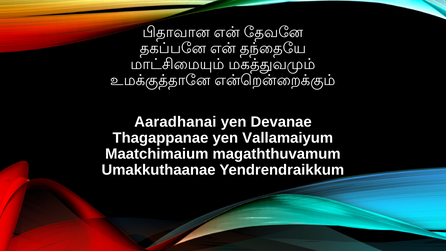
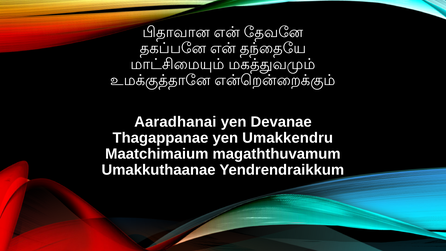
Vallamaiyum: Vallamaiyum -> Umakkendru (288, 138)
